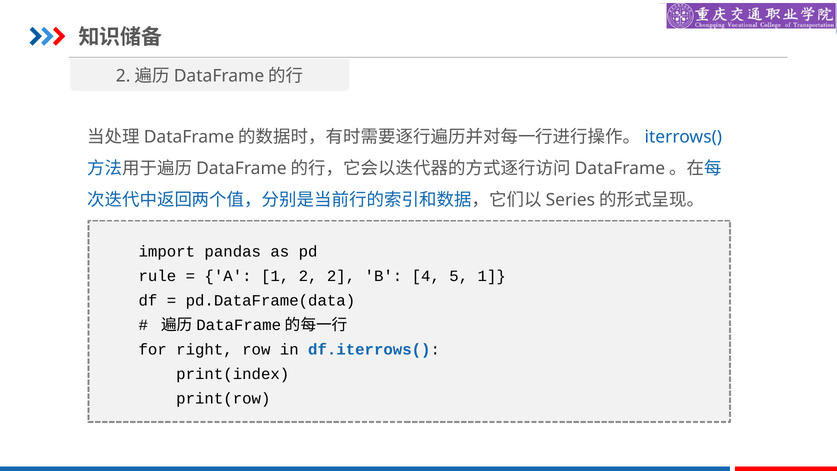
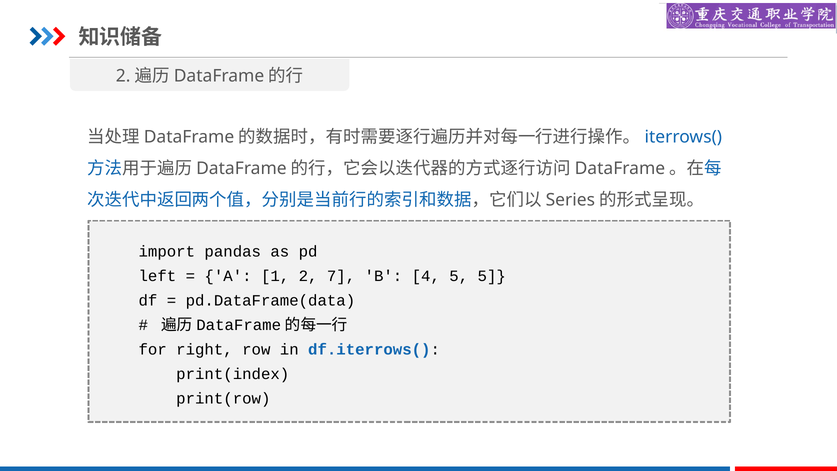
rule: rule -> left (157, 276)
2 2: 2 -> 7 (341, 276)
5 1: 1 -> 5 (492, 276)
